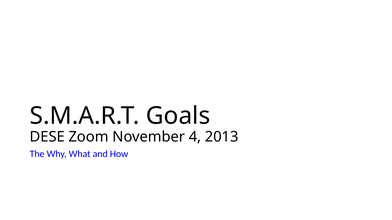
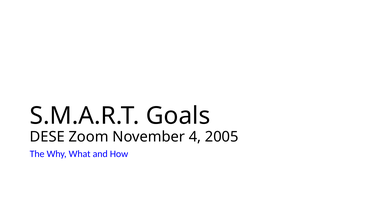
2013: 2013 -> 2005 (222, 137)
